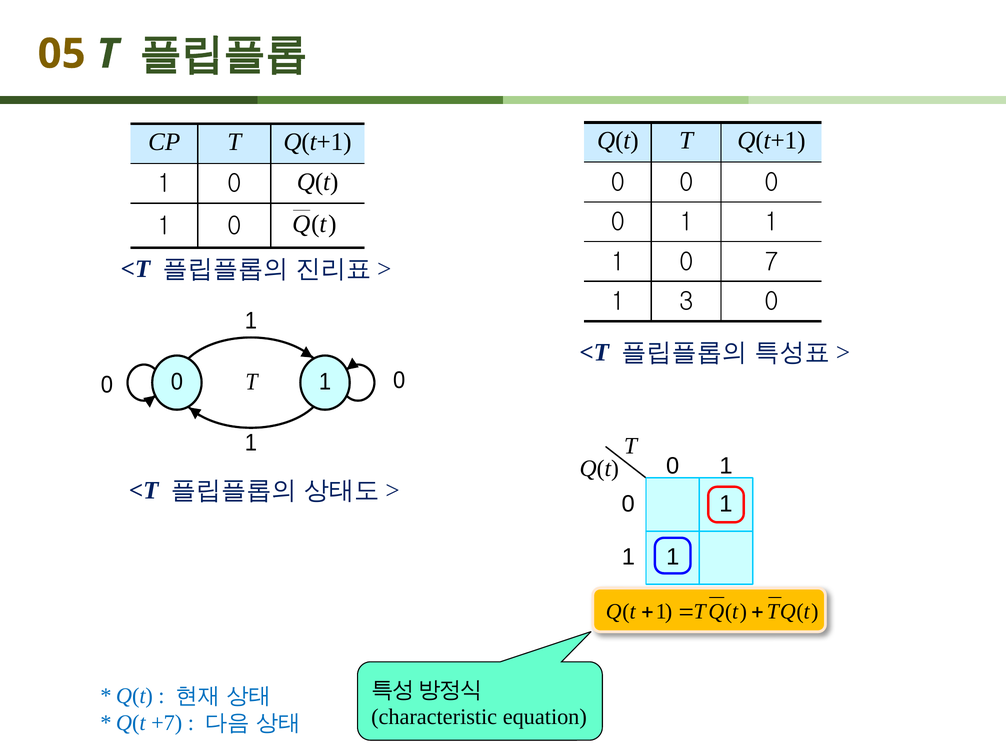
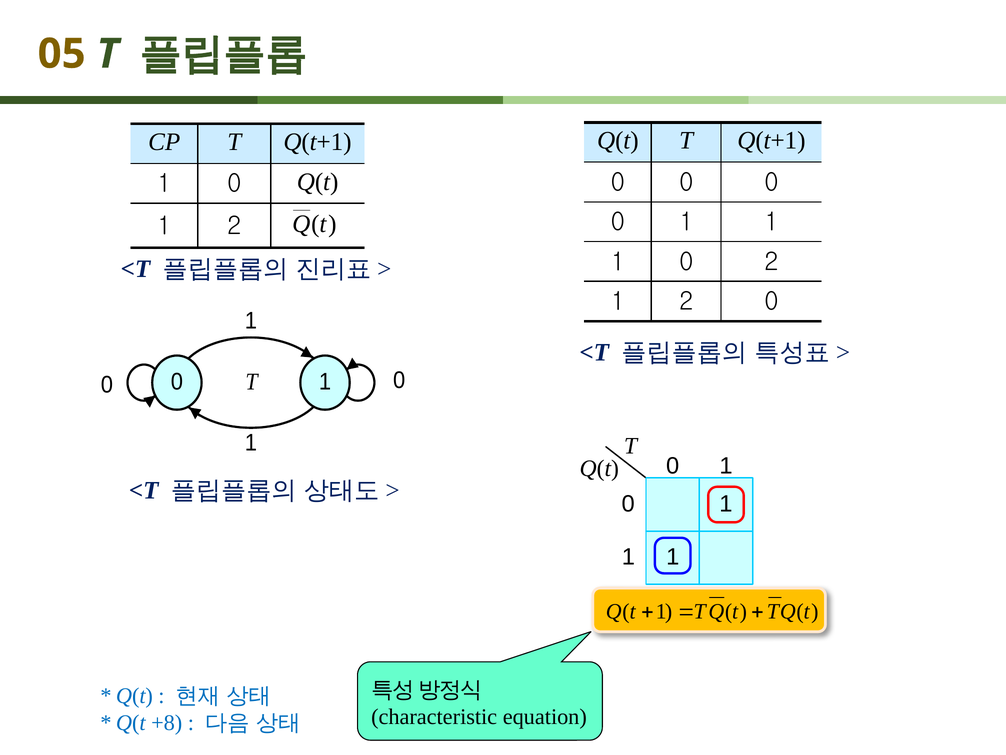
0: 0 -> 2 (234, 226)
0 7: 7 -> 2 (771, 262)
3: 3 -> 2 (686, 301)
+7: +7 -> +8 (167, 722)
